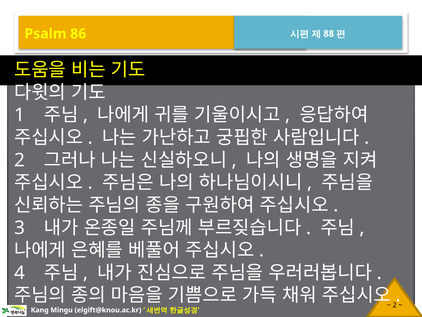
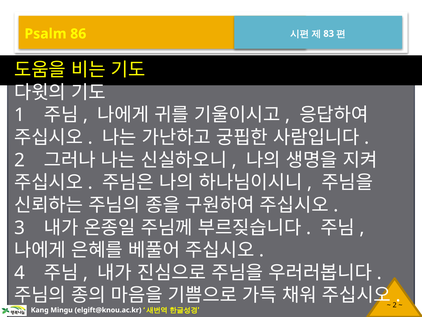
88: 88 -> 83 (329, 34)
